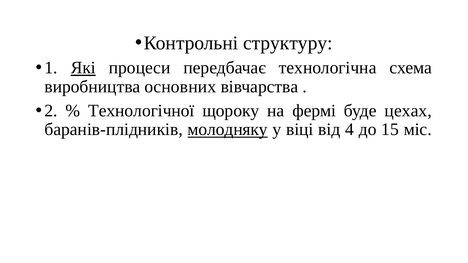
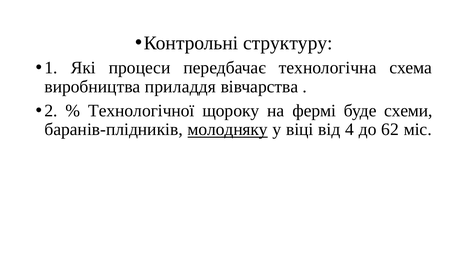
Які underline: present -> none (83, 68)
основних: основних -> приладдя (180, 87)
цехах: цехах -> схеми (408, 111)
15: 15 -> 62 (390, 130)
